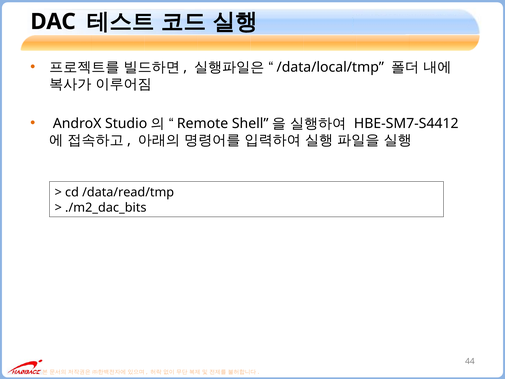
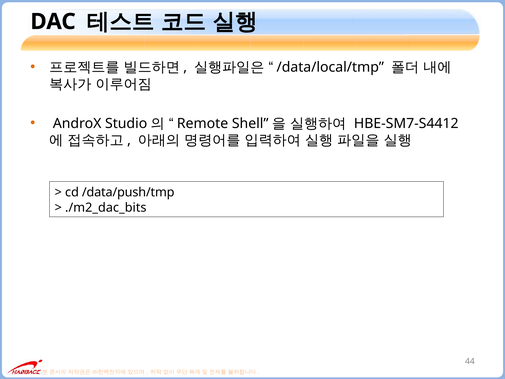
/data/read/tmp: /data/read/tmp -> /data/push/tmp (128, 192)
